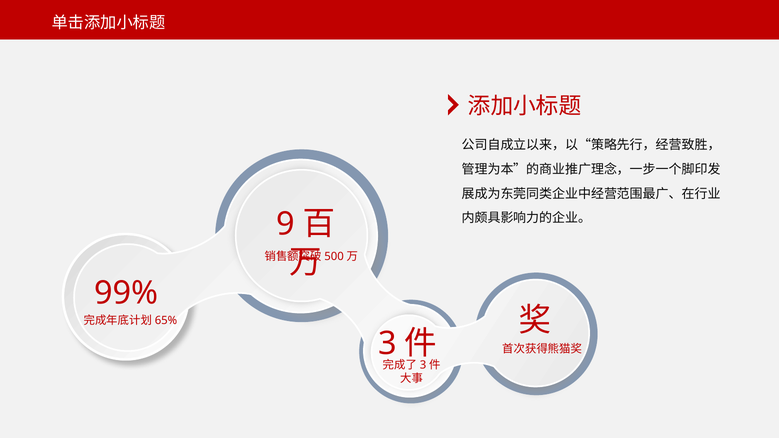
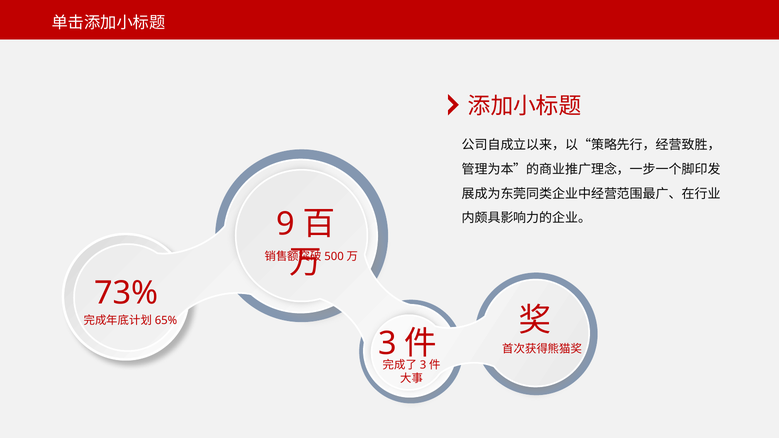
99%: 99% -> 73% (126, 293)
